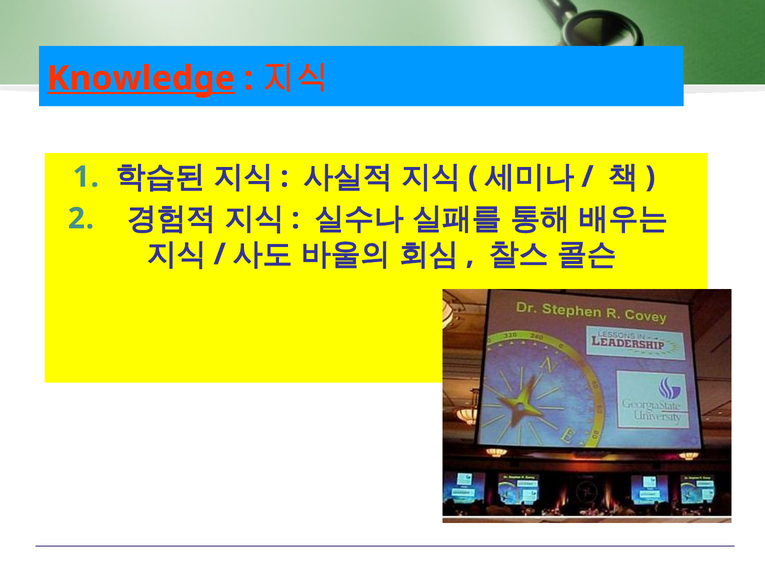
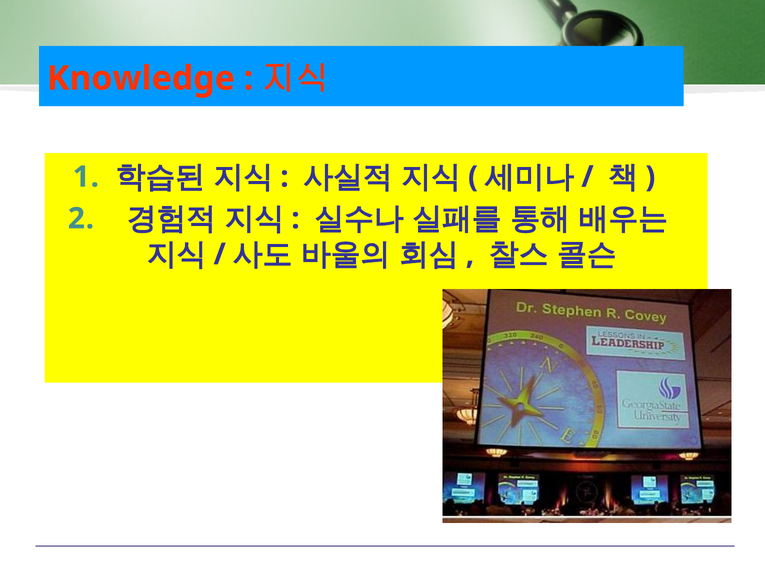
Knowledge underline: present -> none (141, 78)
